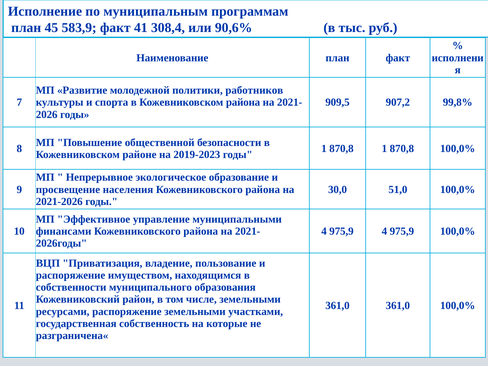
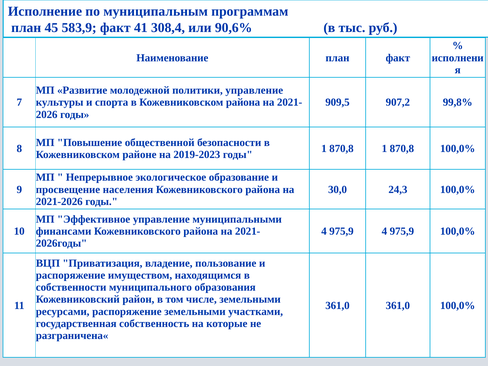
политики работников: работников -> управление (254, 90)
51,0: 51,0 -> 24,3 (398, 189)
